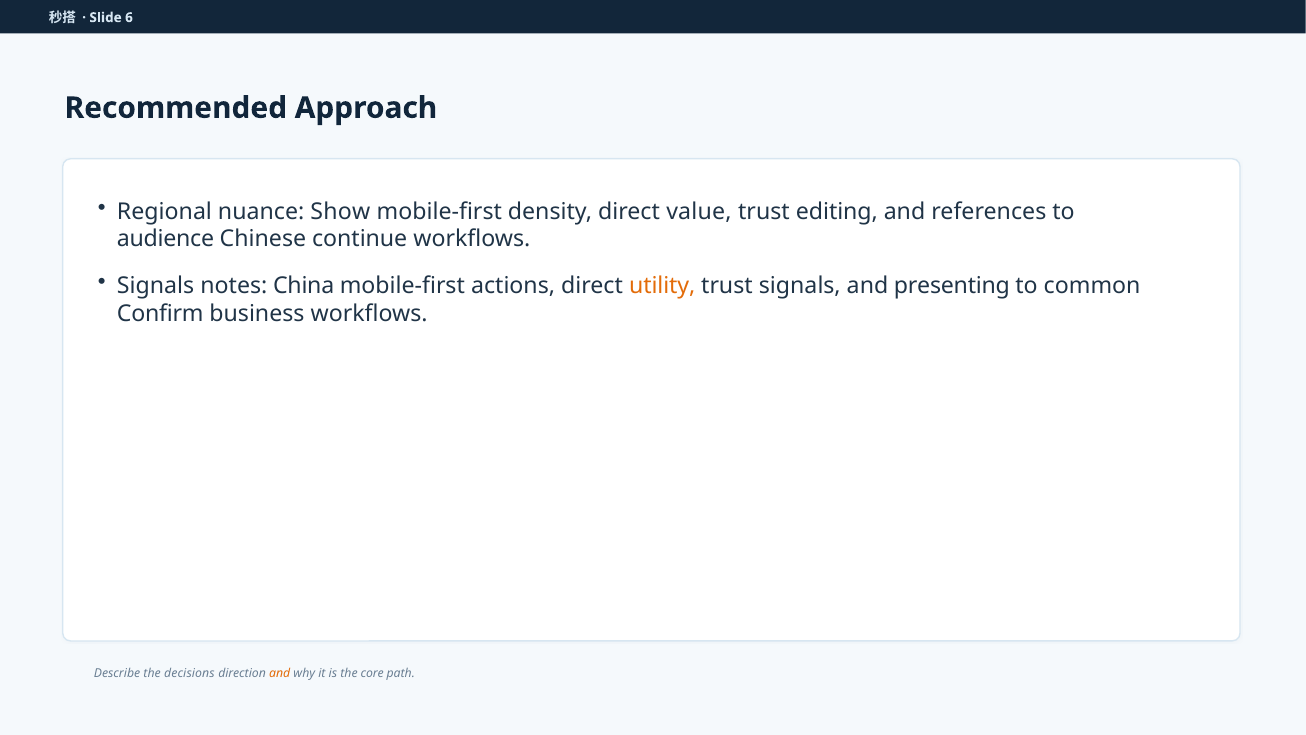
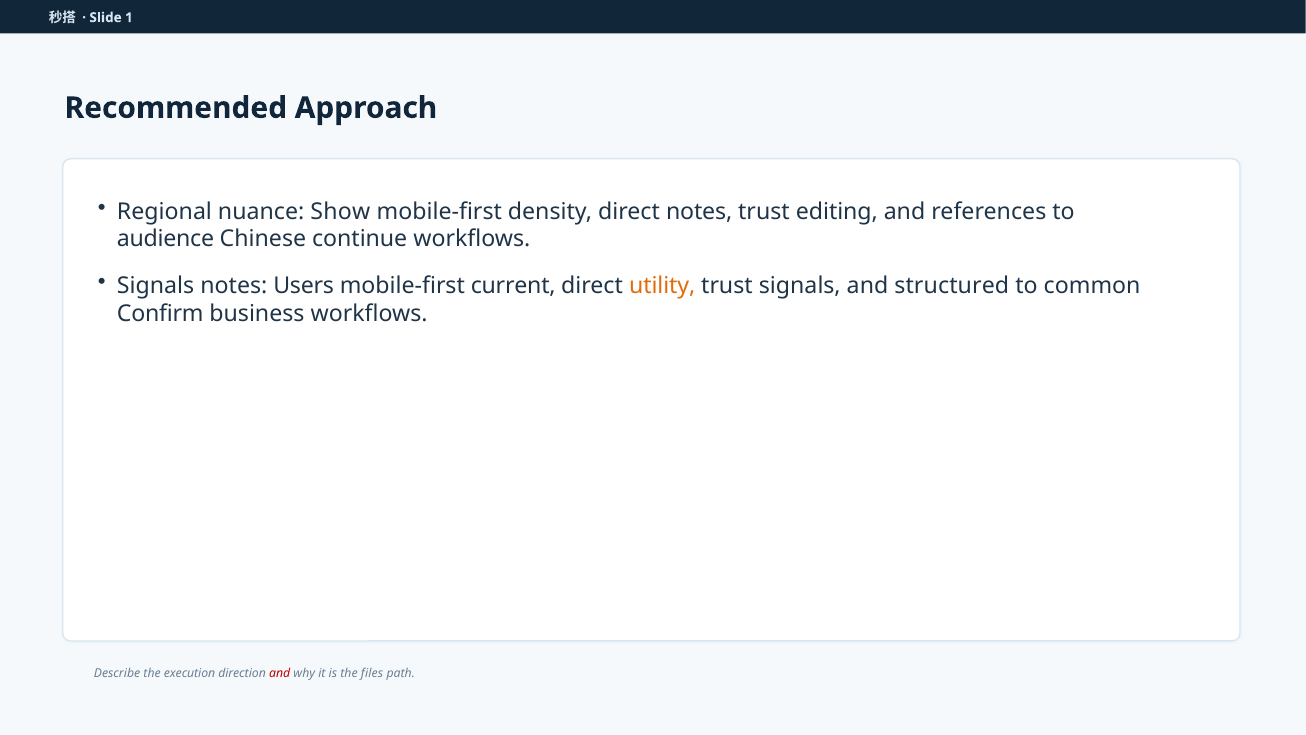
6: 6 -> 1 (129, 18)
direct value: value -> notes (699, 211)
China: China -> Users (304, 286)
actions: actions -> current (513, 286)
presenting: presenting -> structured (952, 286)
decisions: decisions -> execution (190, 673)
and colour: orange -> red (280, 673)
core: core -> files (372, 673)
